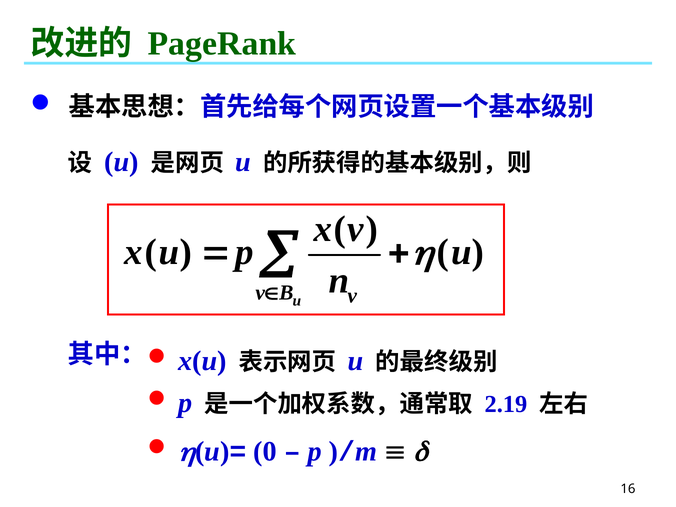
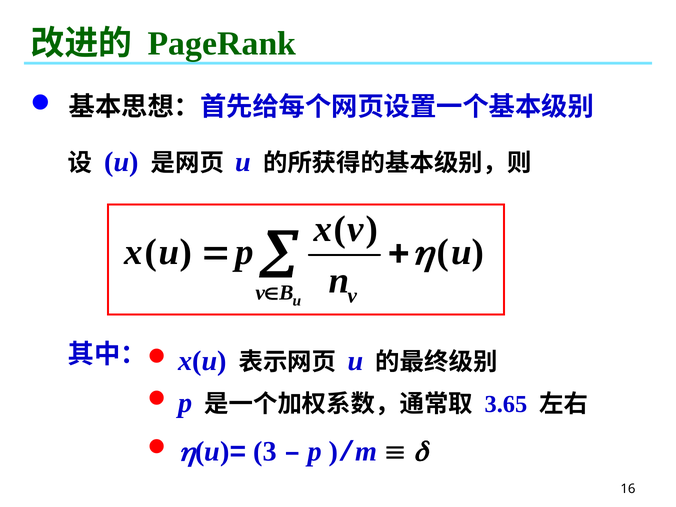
2.19: 2.19 -> 3.65 (506, 404)
0: 0 -> 3 (265, 451)
